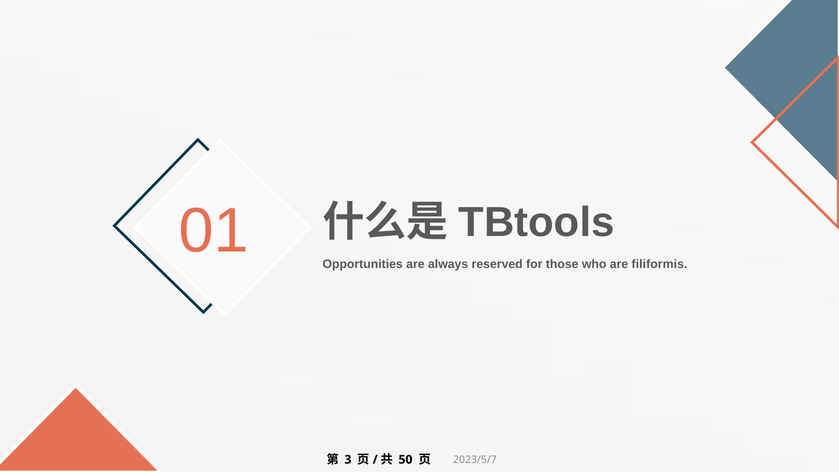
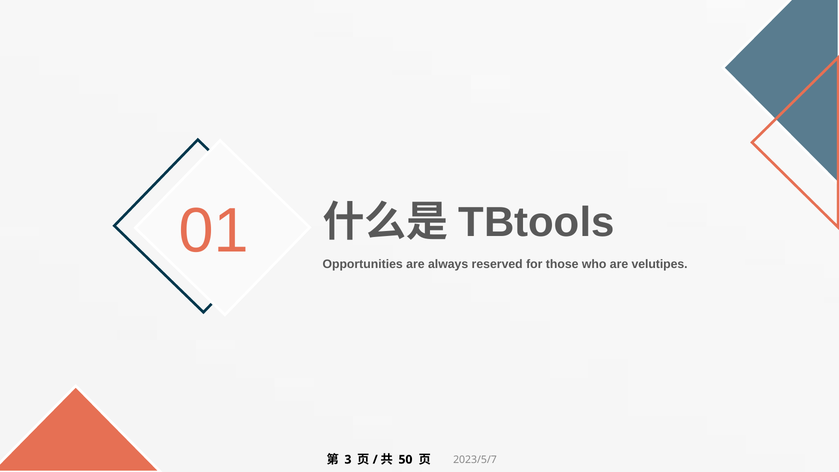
filiformis: filiformis -> velutipes (660, 264)
